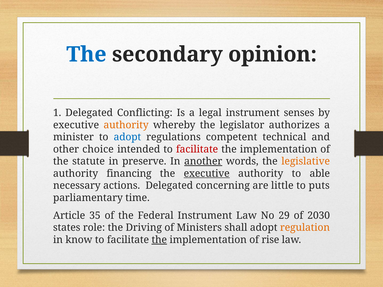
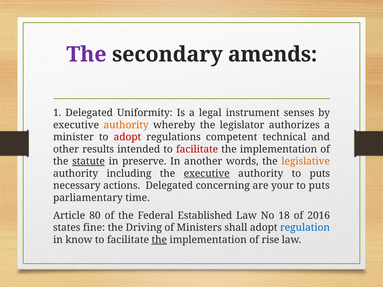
The colour: blue -> purple (86, 54)
opinion: opinion -> amends (273, 54)
Conflicting: Conflicting -> Uniformity (145, 113)
adopt colour: blue -> red (127, 137)
choice: choice -> results (98, 149)
statute underline: none -> present (89, 161)
another underline: present -> none (203, 161)
financing: financing -> including (129, 174)
authority to able: able -> puts (320, 174)
little: little -> your (282, 186)
35: 35 -> 80 (95, 216)
Federal Instrument: Instrument -> Established (205, 216)
29: 29 -> 18 (284, 216)
2030: 2030 -> 2016 (319, 216)
role: role -> fine (94, 228)
regulation colour: orange -> blue (305, 228)
